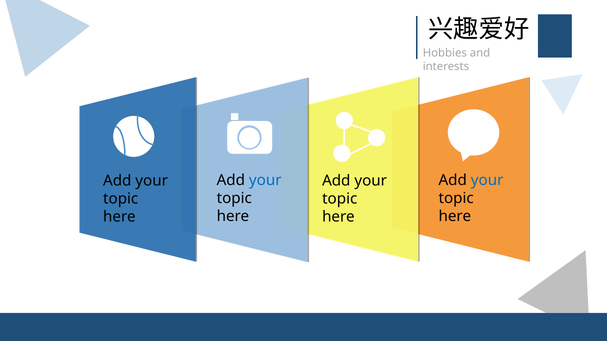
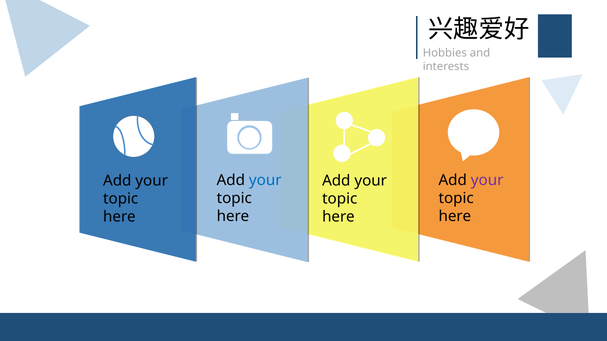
your colour: blue -> purple (487, 180)
